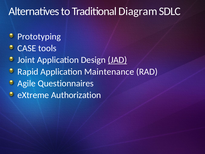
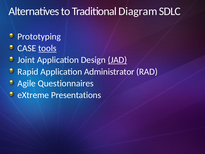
tools underline: none -> present (47, 48)
Maintenance: Maintenance -> Administrator (109, 72)
Authorization: Authorization -> Presentations (76, 95)
